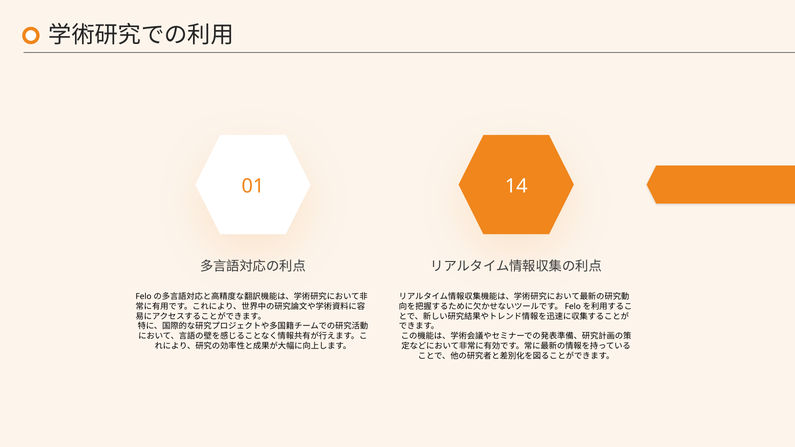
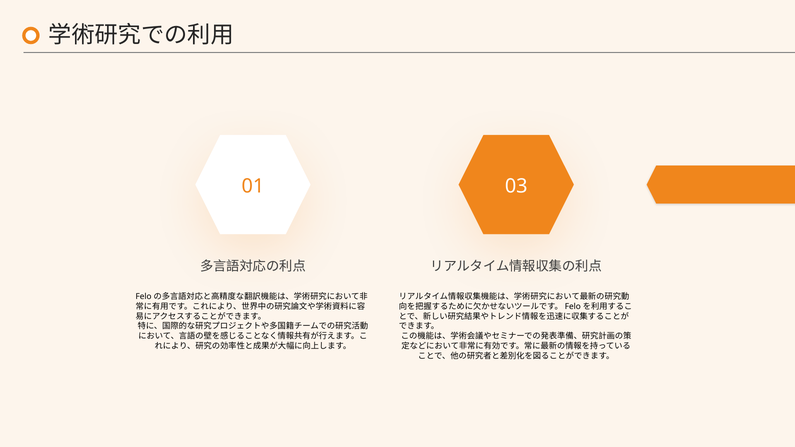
14: 14 -> 03 (516, 186)
